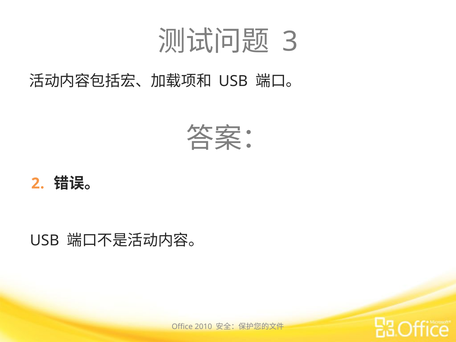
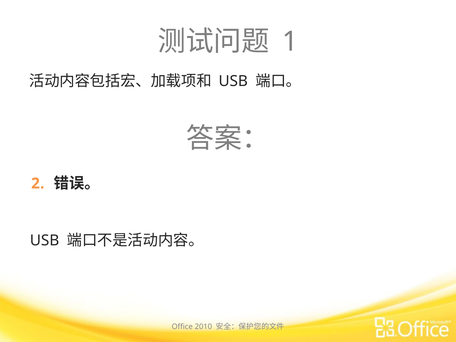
3: 3 -> 1 (290, 42)
